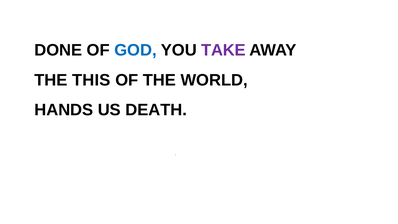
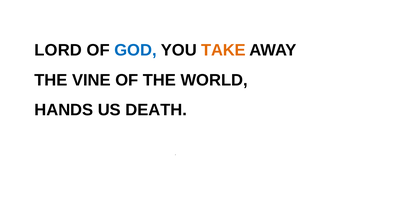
DONE: DONE -> LORD (58, 50)
TAKE colour: purple -> orange (223, 50)
THIS: THIS -> VINE (91, 80)
